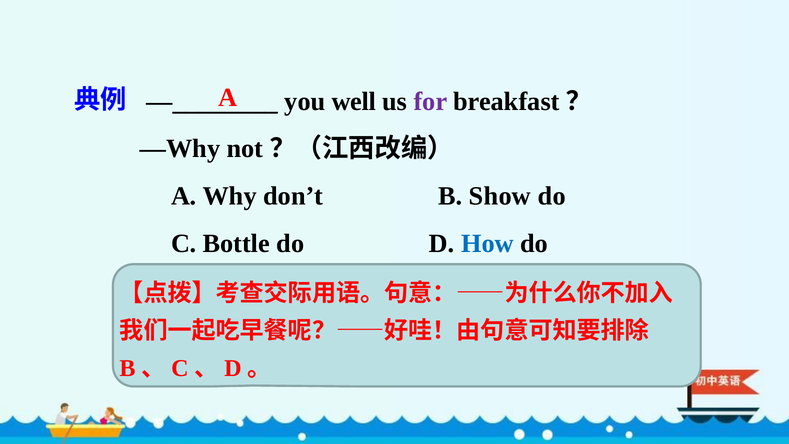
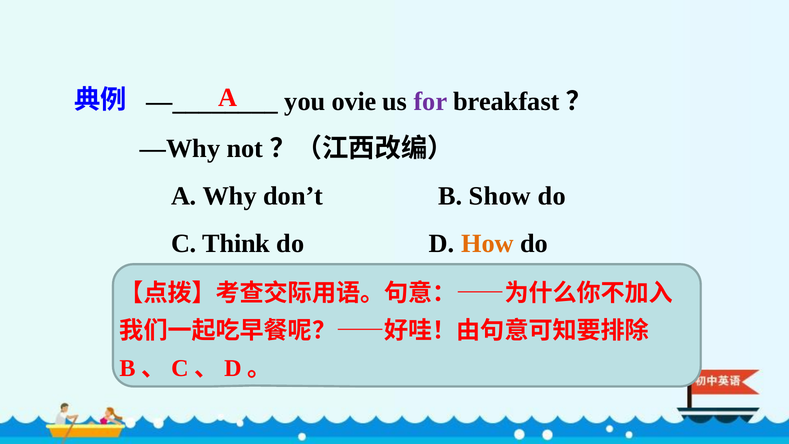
well: well -> ovie (354, 101)
Bottle: Bottle -> Think (236, 243)
How colour: blue -> orange (487, 243)
